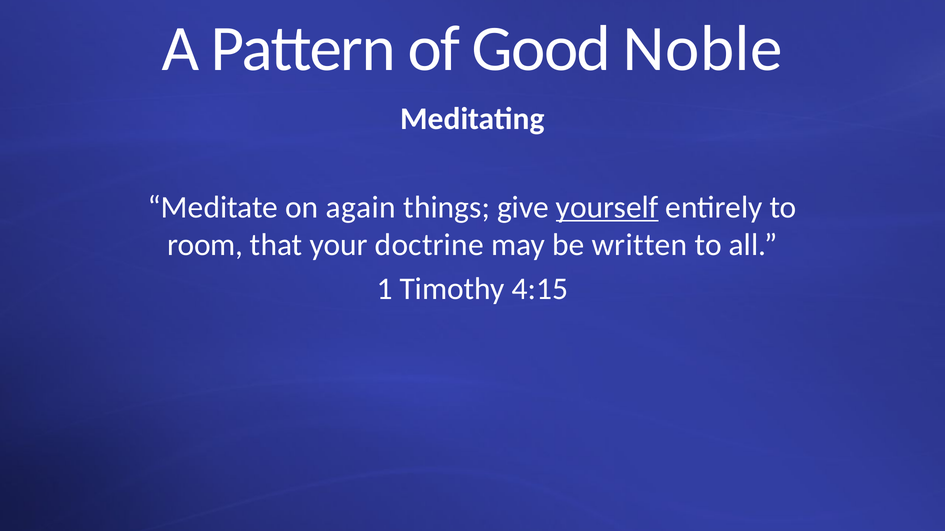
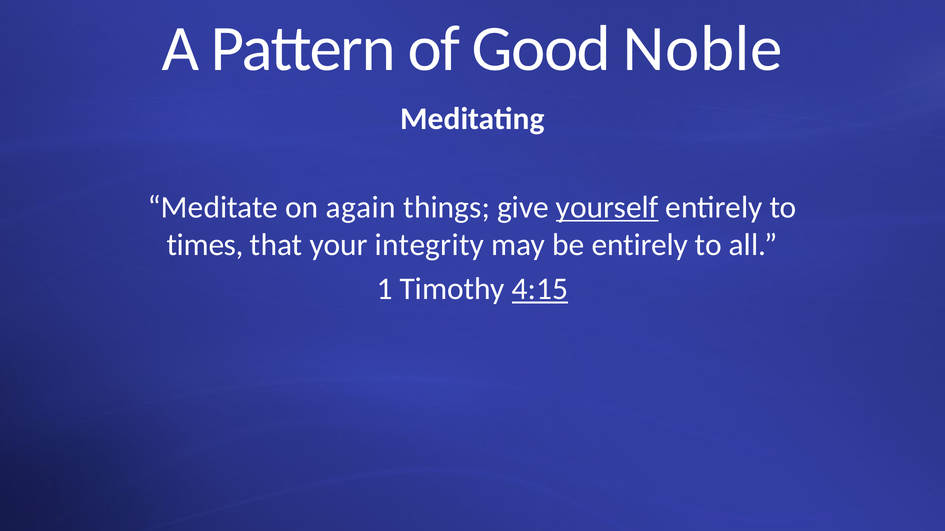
room: room -> times (205, 245)
doctrine: doctrine -> integrity (429, 245)
be written: written -> entirely (640, 245)
4:15 underline: none -> present (540, 289)
